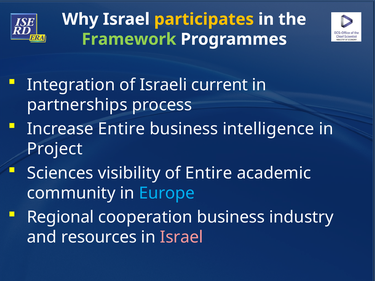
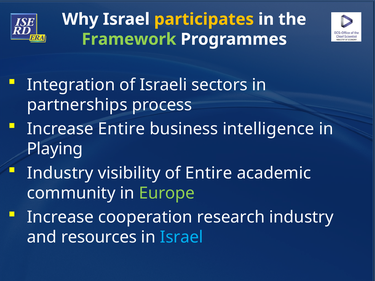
current: current -> sectors (220, 85)
Project: Project -> Playing (55, 149)
Sciences: Sciences -> Industry (60, 173)
Europe colour: light blue -> light green (167, 193)
Regional: Regional -> Increase (60, 217)
cooperation business: business -> research (231, 217)
Israel colour: pink -> light blue (182, 237)
